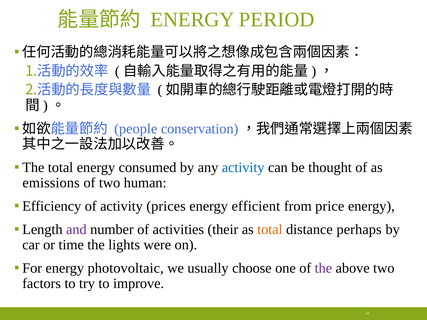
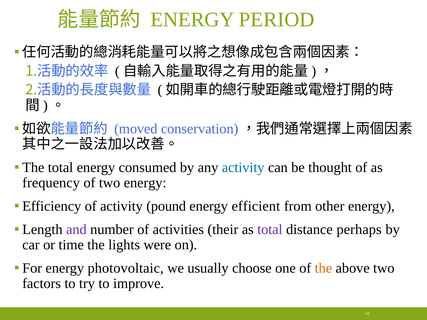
people: people -> moved (136, 129)
emissions: emissions -> frequency (51, 183)
two human: human -> energy (145, 183)
prices: prices -> pound (166, 206)
price: price -> other (330, 206)
total colour: orange -> purple (270, 230)
the colour: purple -> orange (323, 268)
